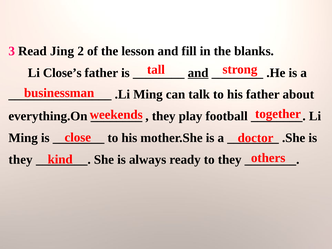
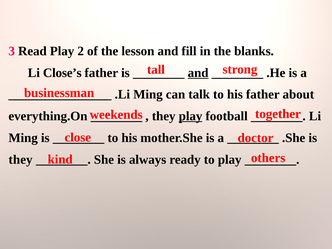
Read Jing: Jing -> Play (62, 51)
play underline: none -> present (191, 116)
to they: they -> play (230, 160)
